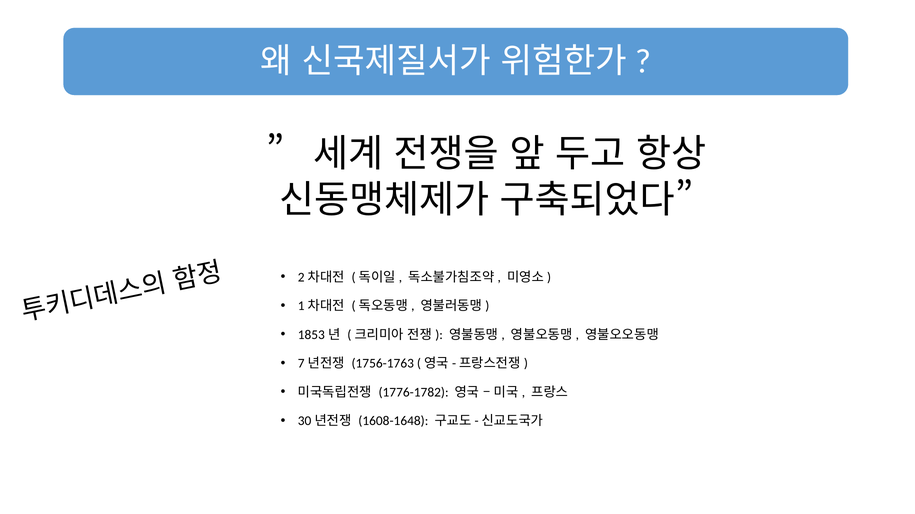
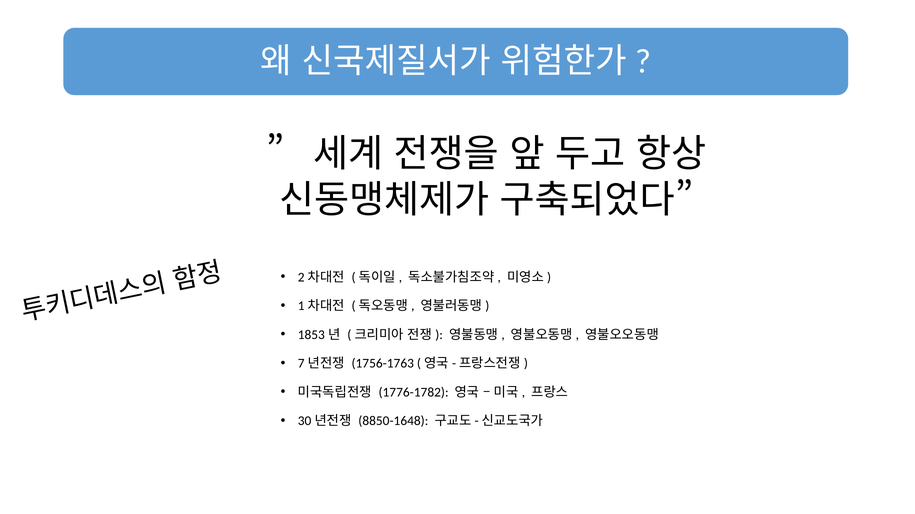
1608-1648: 1608-1648 -> 8850-1648 (393, 421)
